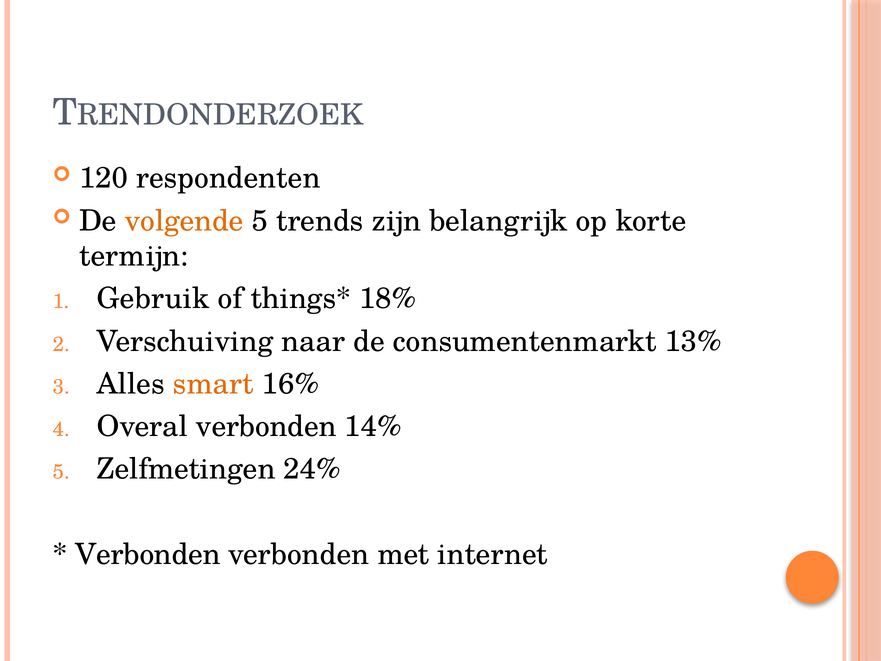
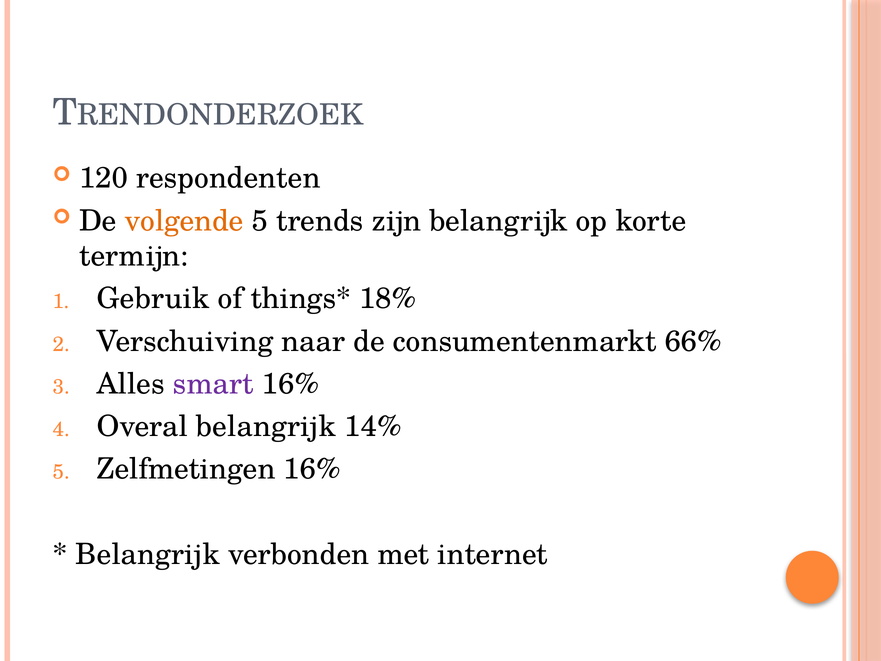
13%: 13% -> 66% (693, 341)
smart colour: orange -> purple (213, 384)
Overal verbonden: verbonden -> belangrijk (266, 426)
Zelfmetingen 24%: 24% -> 16% (312, 469)
Verbonden: Verbonden -> Belangrijk (148, 554)
